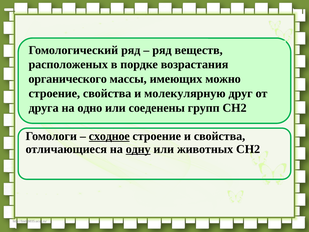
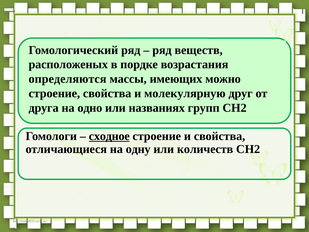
органического: органического -> определяются (68, 79)
соеденены: соеденены -> названиях (157, 108)
одну underline: present -> none (138, 149)
животных: животных -> количеств (205, 149)
